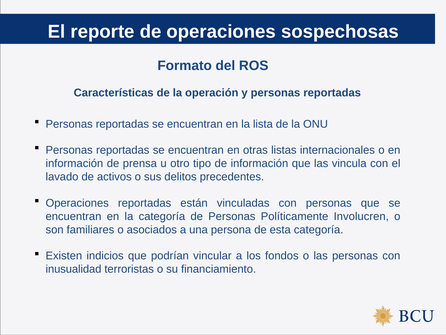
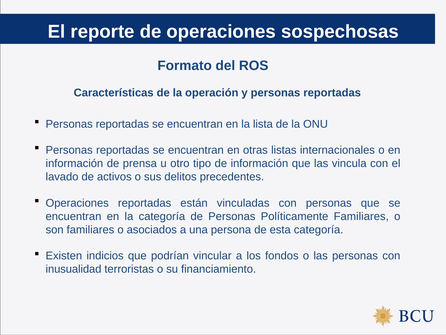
Políticamente Involucren: Involucren -> Familiares (361, 216)
